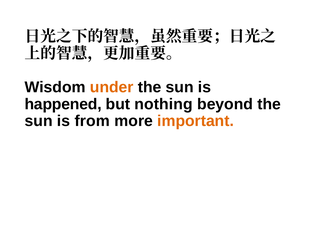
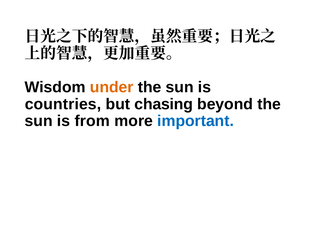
happened: happened -> countries (63, 104)
nothing: nothing -> chasing (164, 104)
important colour: orange -> blue (196, 121)
